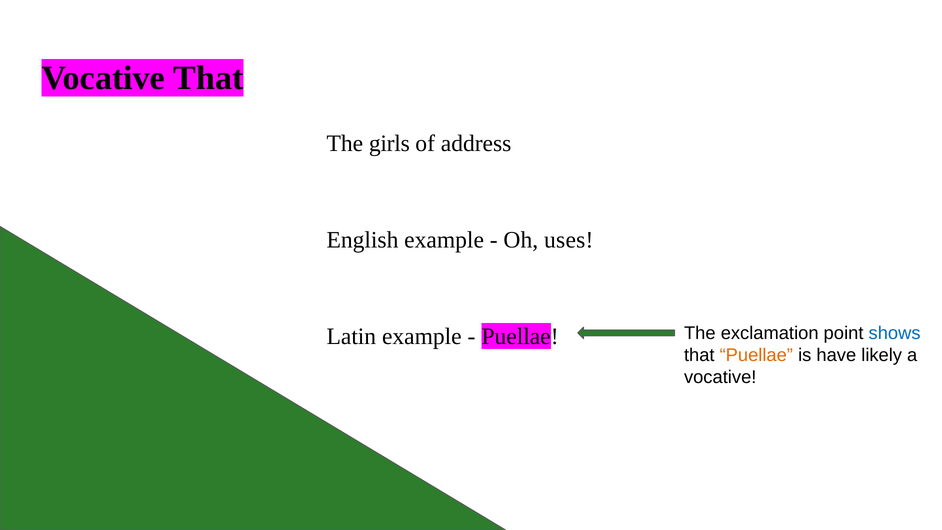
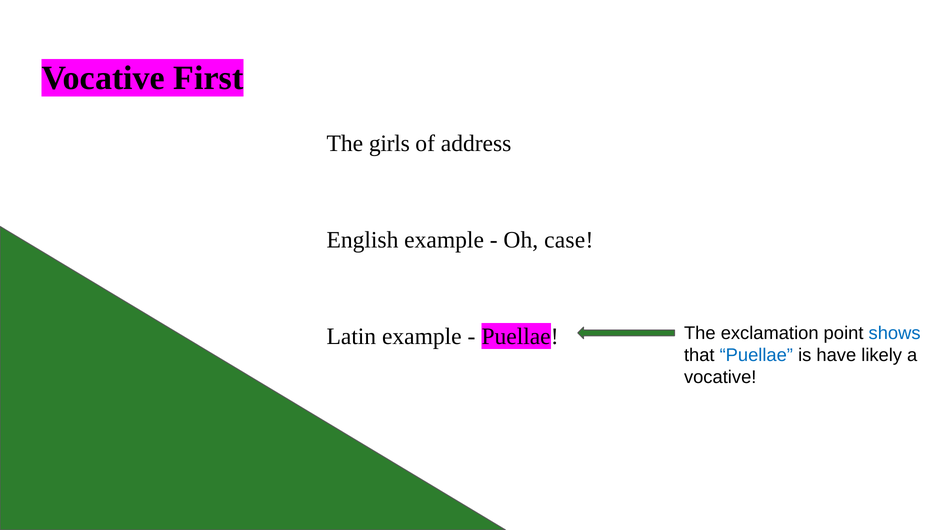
Vocative That: That -> First (208, 78)
uses: uses -> case (569, 240)
Puellae colour: orange -> blue (756, 355)
